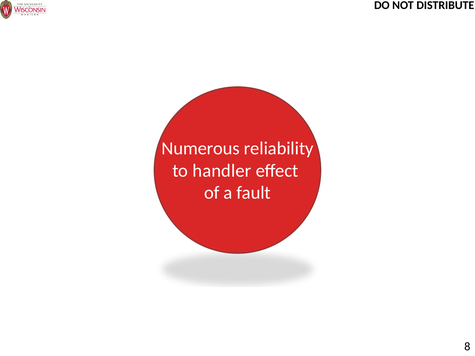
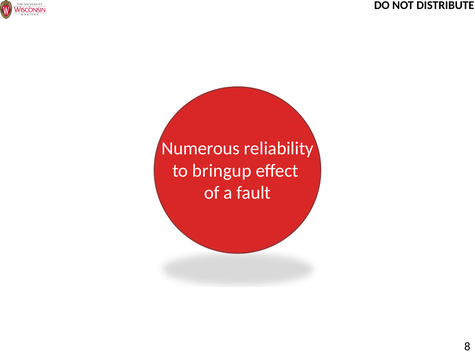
handler: handler -> bringup (222, 171)
